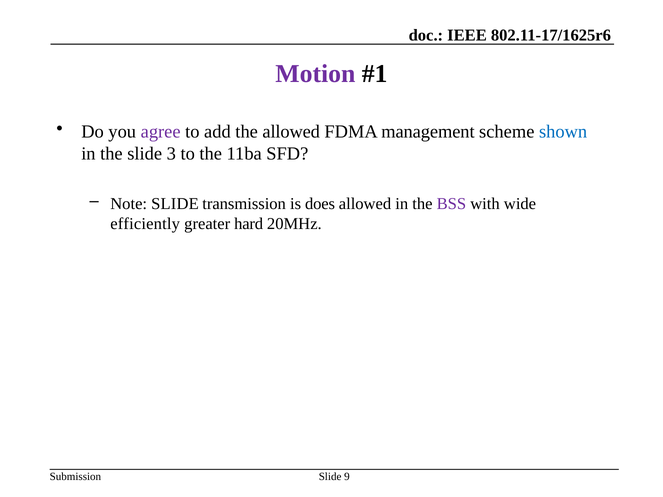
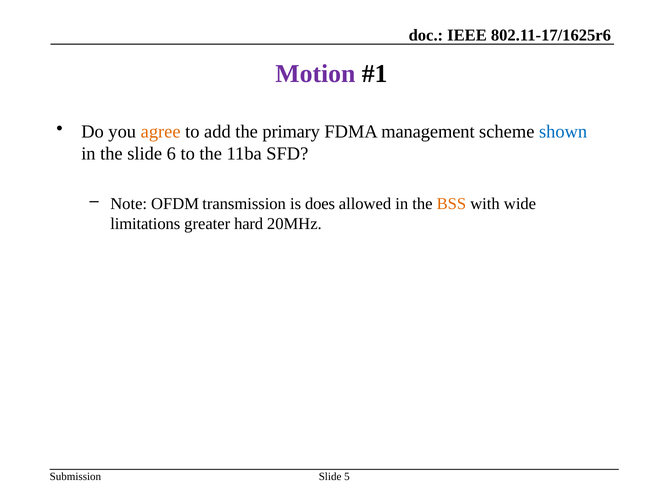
agree colour: purple -> orange (161, 132)
the allowed: allowed -> primary (291, 132)
3: 3 -> 6 (171, 154)
Note SLIDE: SLIDE -> OFDM (175, 204)
BSS colour: purple -> orange (451, 204)
efficiently: efficiently -> limitations (145, 224)
9: 9 -> 5 (347, 477)
